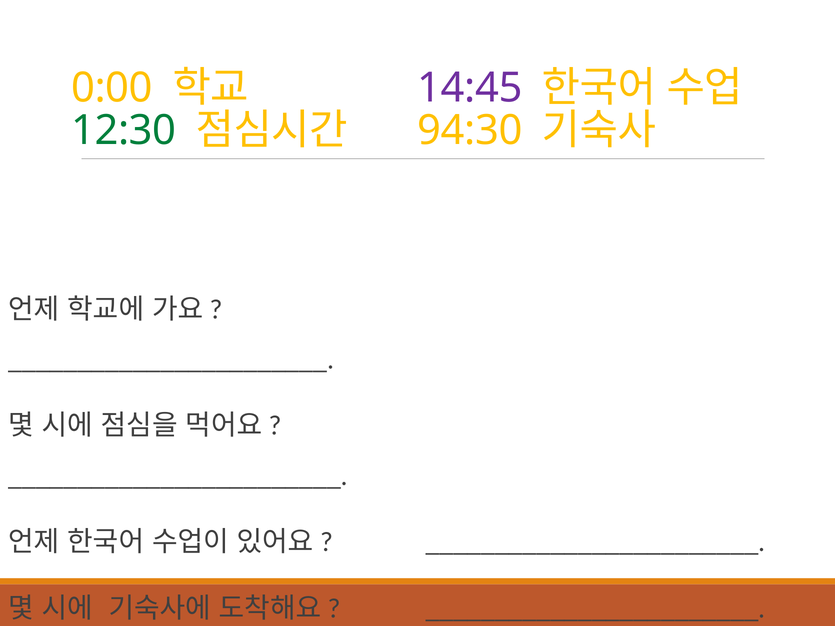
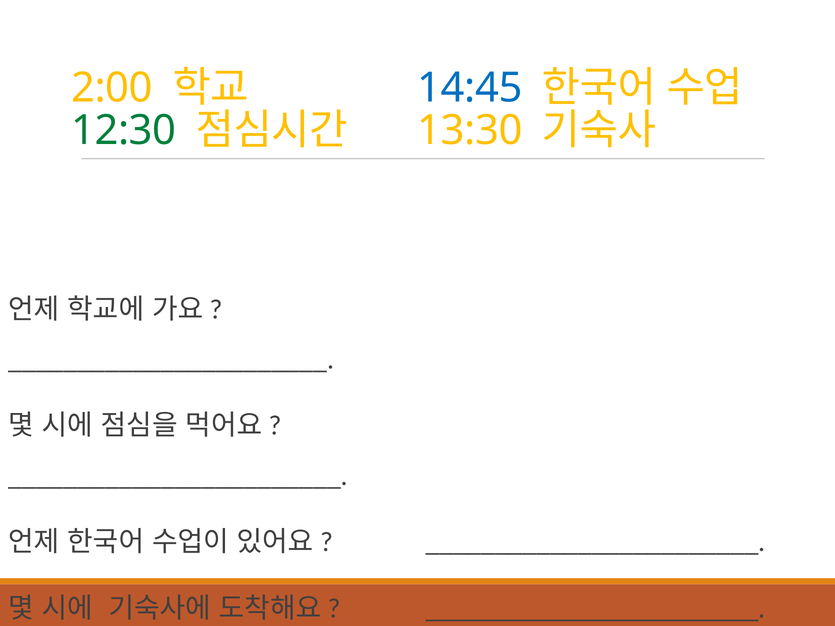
0:00: 0:00 -> 2:00 (112, 88)
14:45 colour: purple -> blue (470, 88)
94:30: 94:30 -> 13:30 (470, 130)
